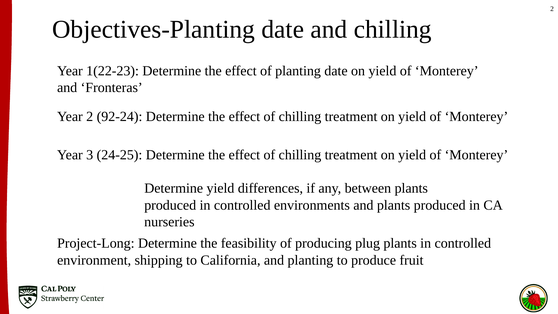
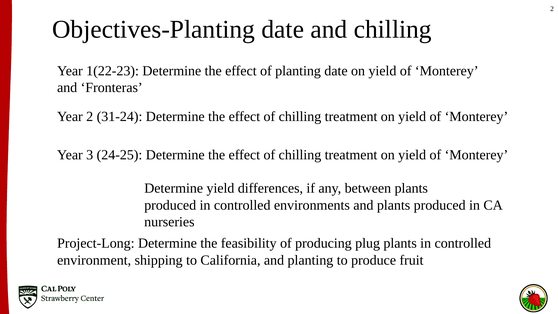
92-24: 92-24 -> 31-24 (120, 117)
